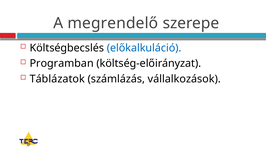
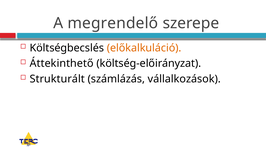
előkalkuláció colour: blue -> orange (144, 48)
Programban: Programban -> Áttekinthető (62, 63)
Táblázatok: Táblázatok -> Strukturált (57, 79)
